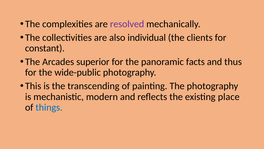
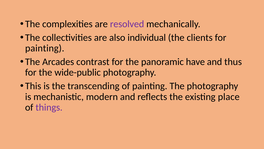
constant: constant -> painting (45, 48)
superior: superior -> contrast (93, 62)
facts: facts -> have (195, 62)
things colour: blue -> purple (49, 107)
